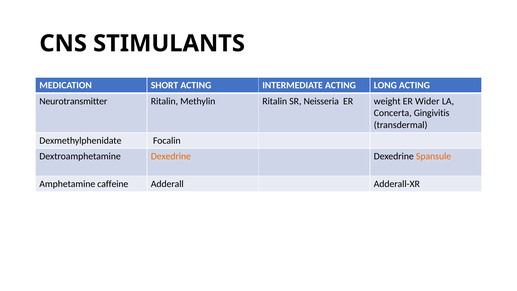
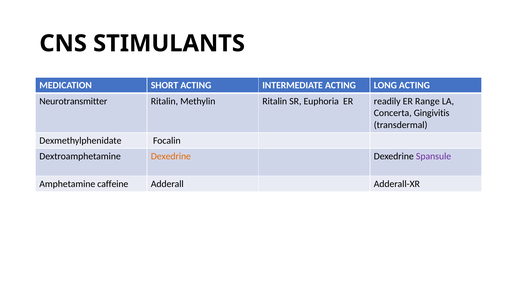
Neisseria: Neisseria -> Euphoria (321, 101)
weight: weight -> readily (387, 101)
Wider: Wider -> Range (427, 101)
Spansule colour: orange -> purple (434, 156)
